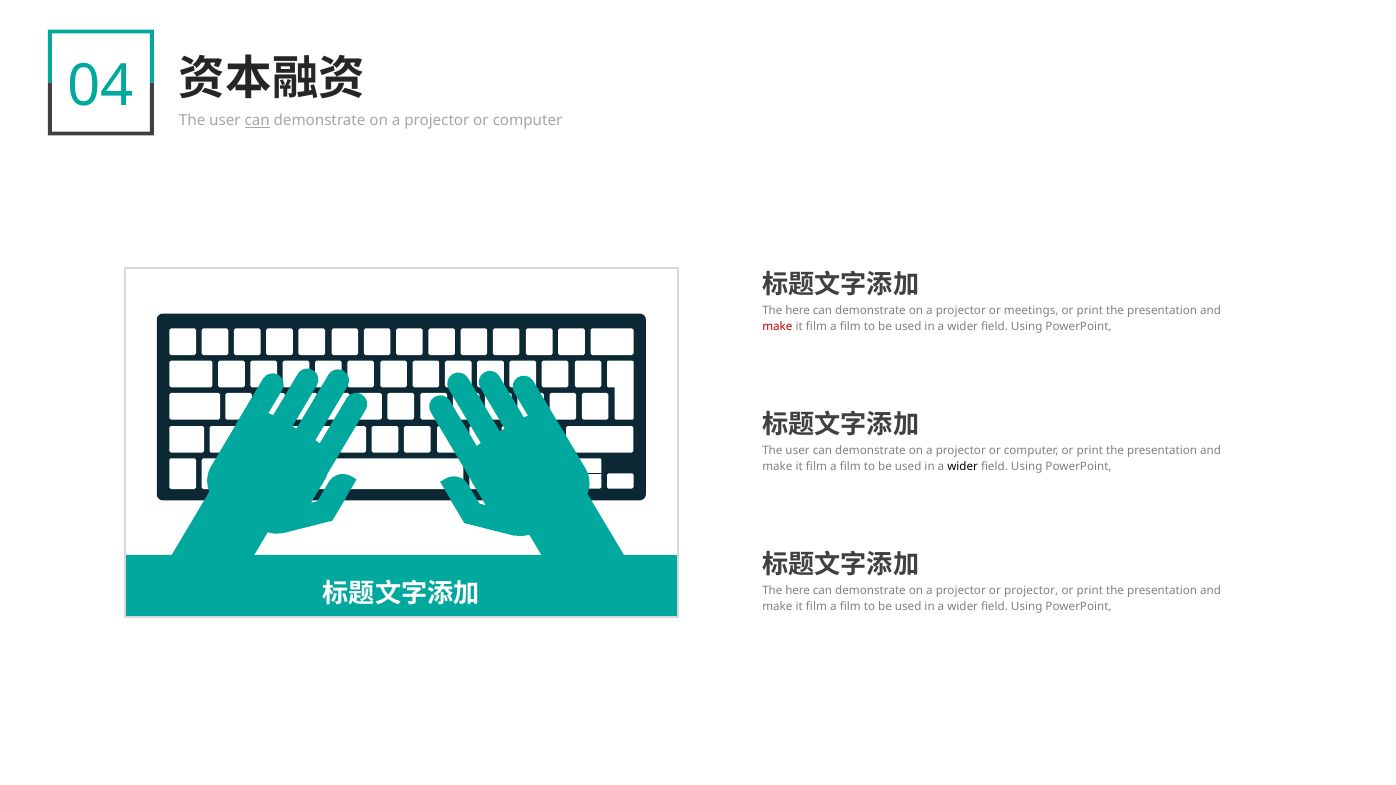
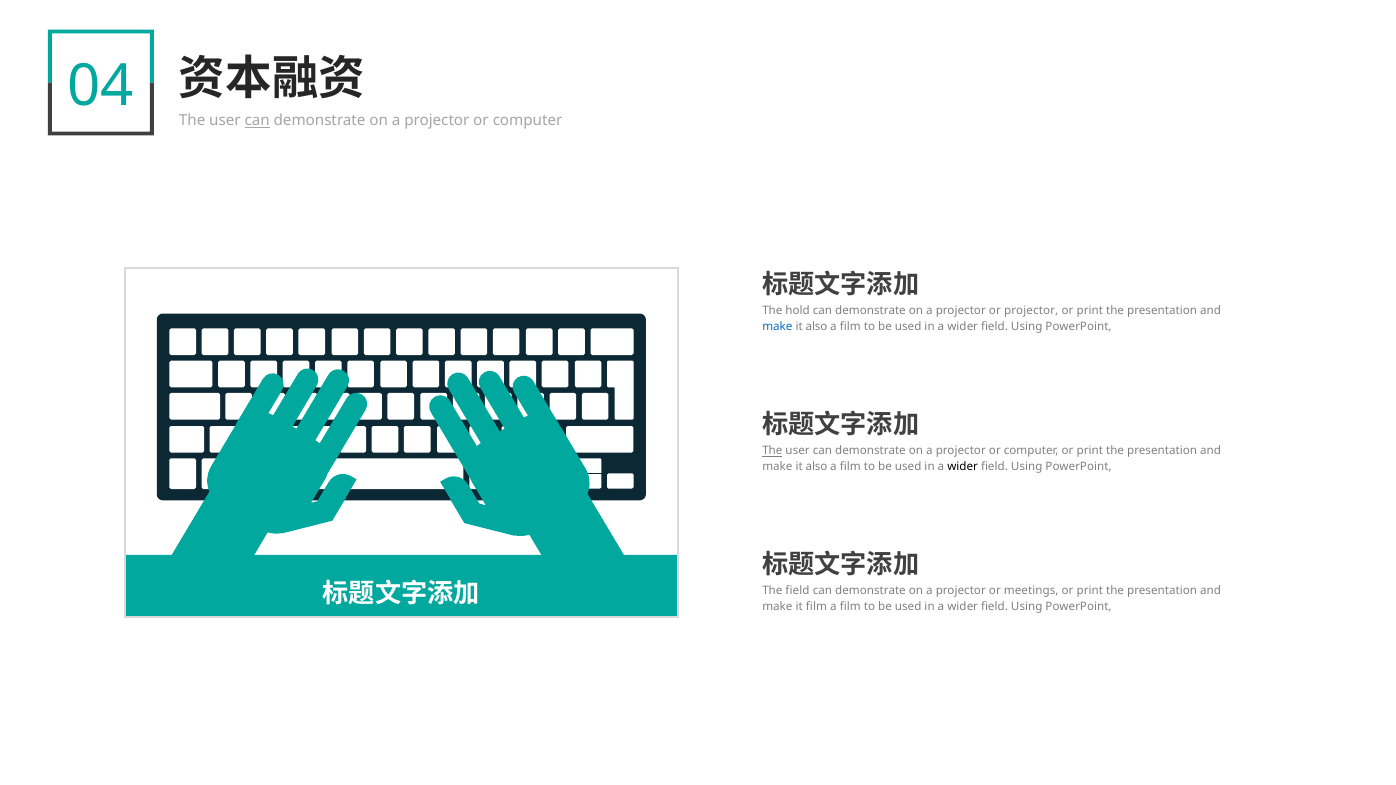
here: here -> hold (798, 311)
or meetings: meetings -> projector (1031, 311)
make colour: red -> blue (777, 327)
film: film -> also (817, 327)
The underline: none -> present (772, 451)
film: film -> also (817, 467)
here: here -> field (798, 591)
or projector: projector -> meetings (1031, 591)
